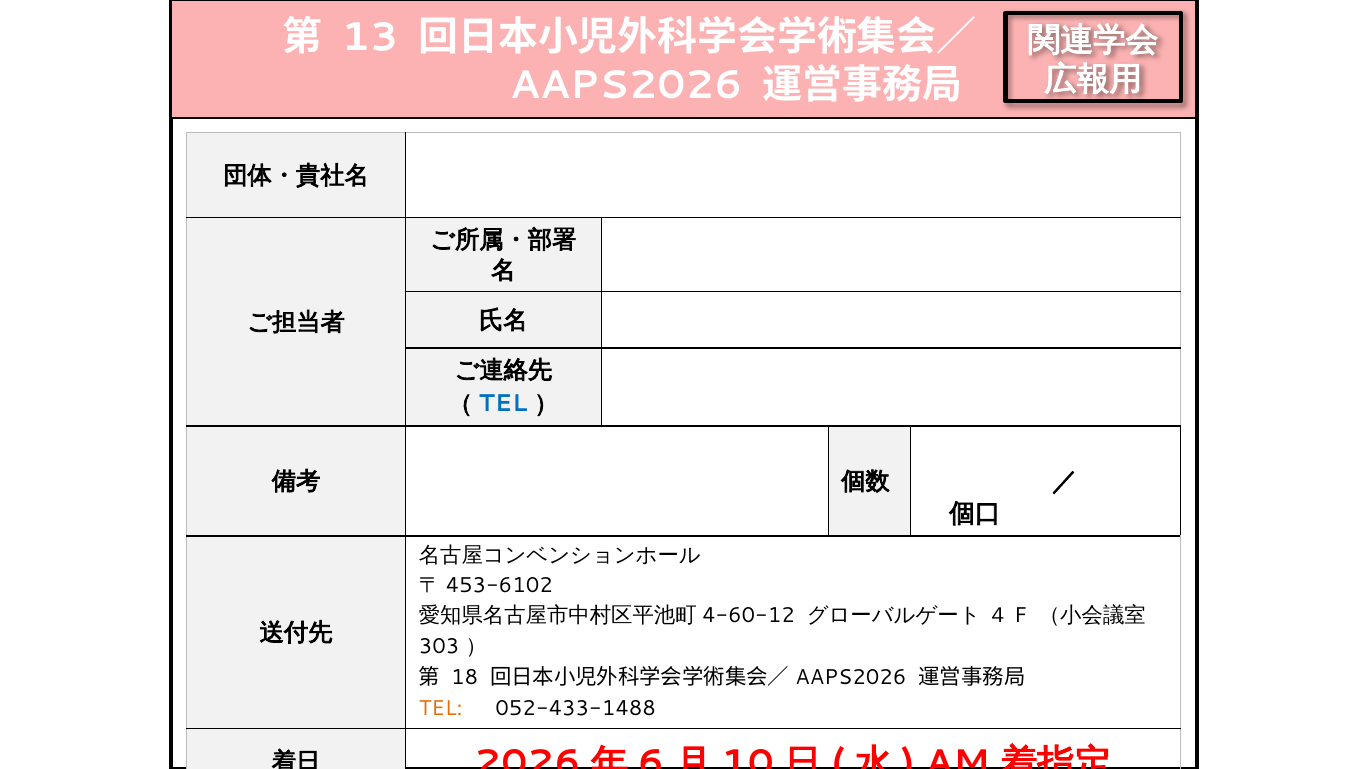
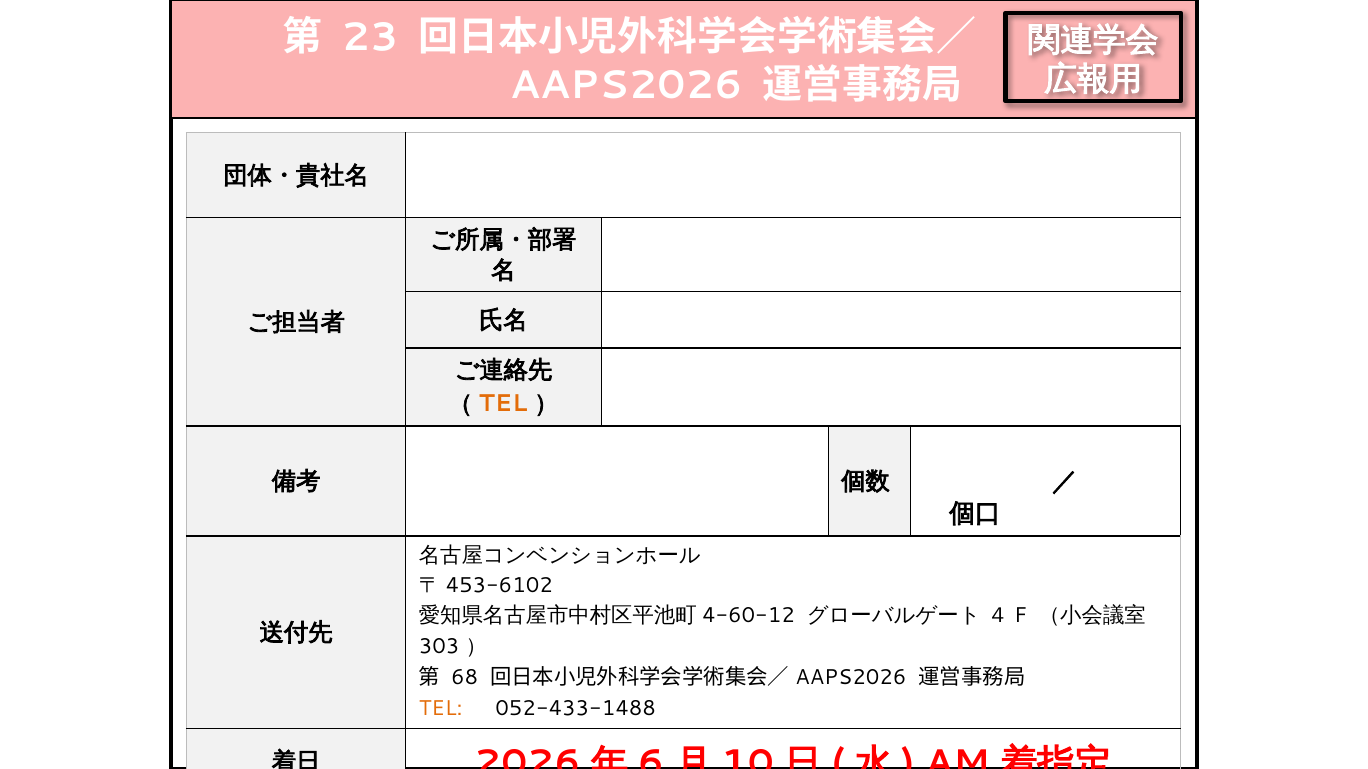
13: 13 -> 23 (370, 38)
TEL colour: blue -> orange (503, 404)
18: 18 -> 68 (465, 678)
